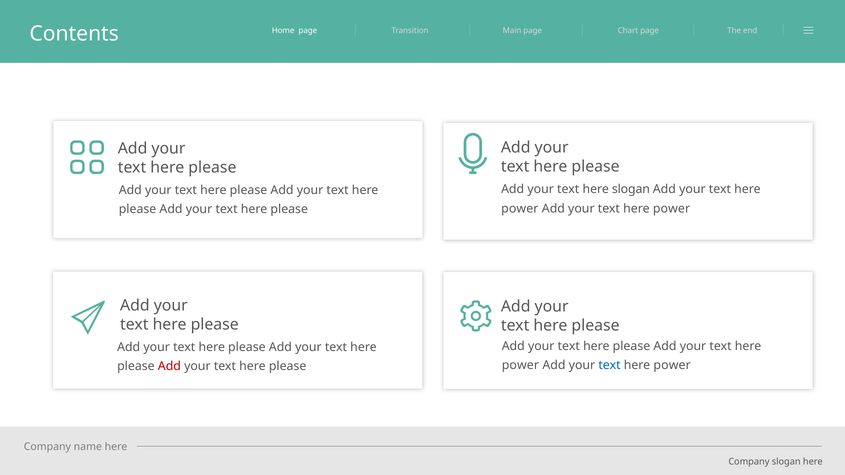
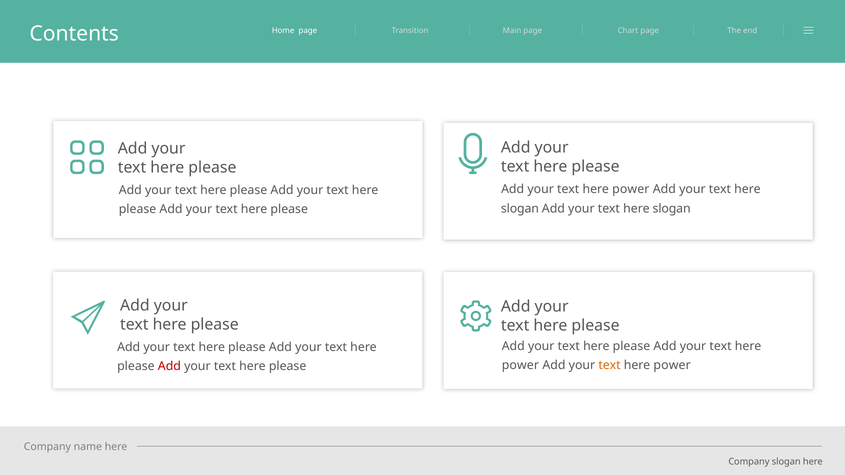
slogan: slogan -> power (631, 189)
power: power -> slogan (520, 209)
power: power -> slogan (672, 209)
text colour: blue -> orange (610, 366)
